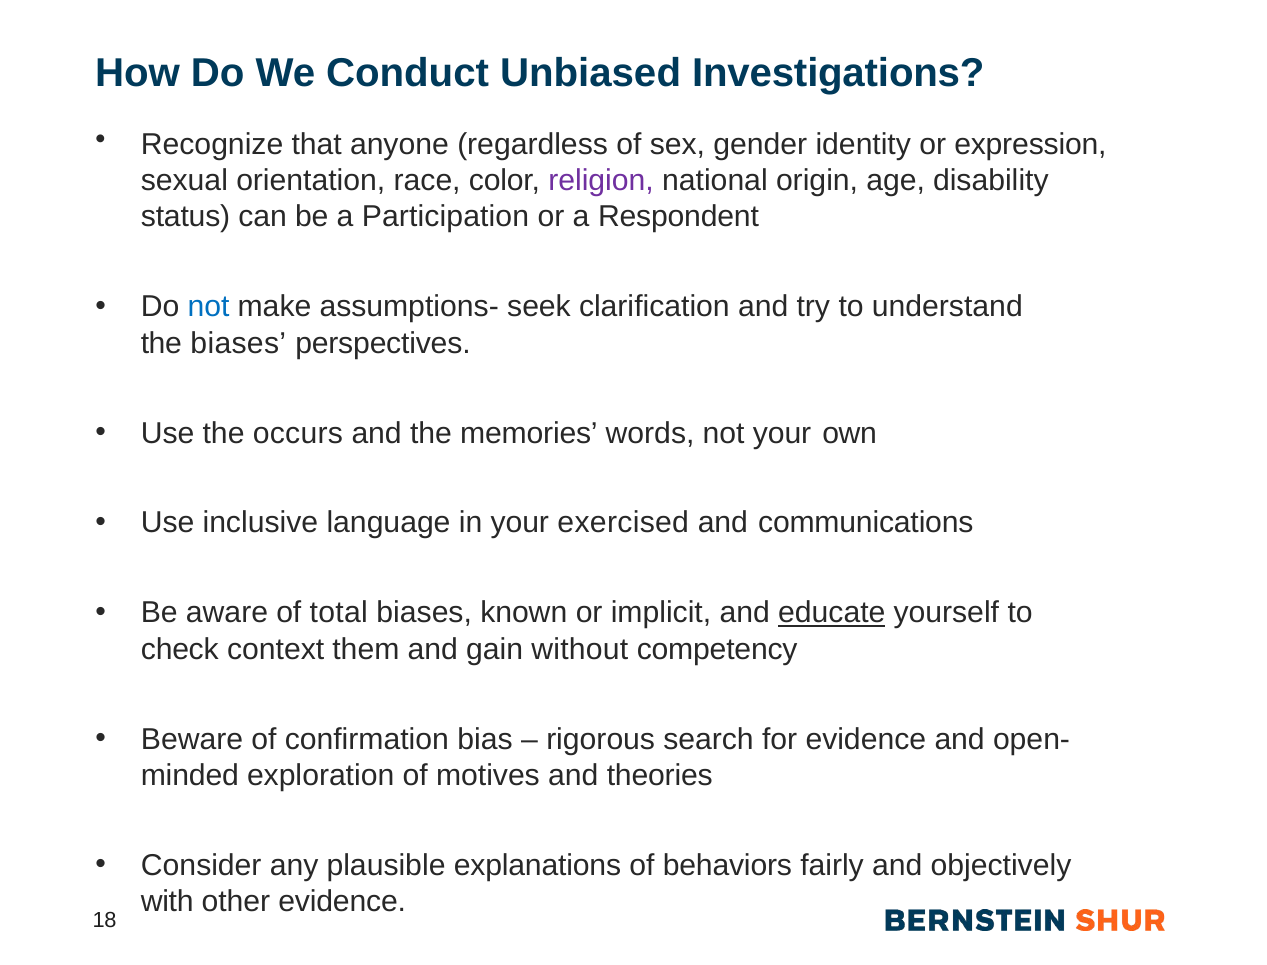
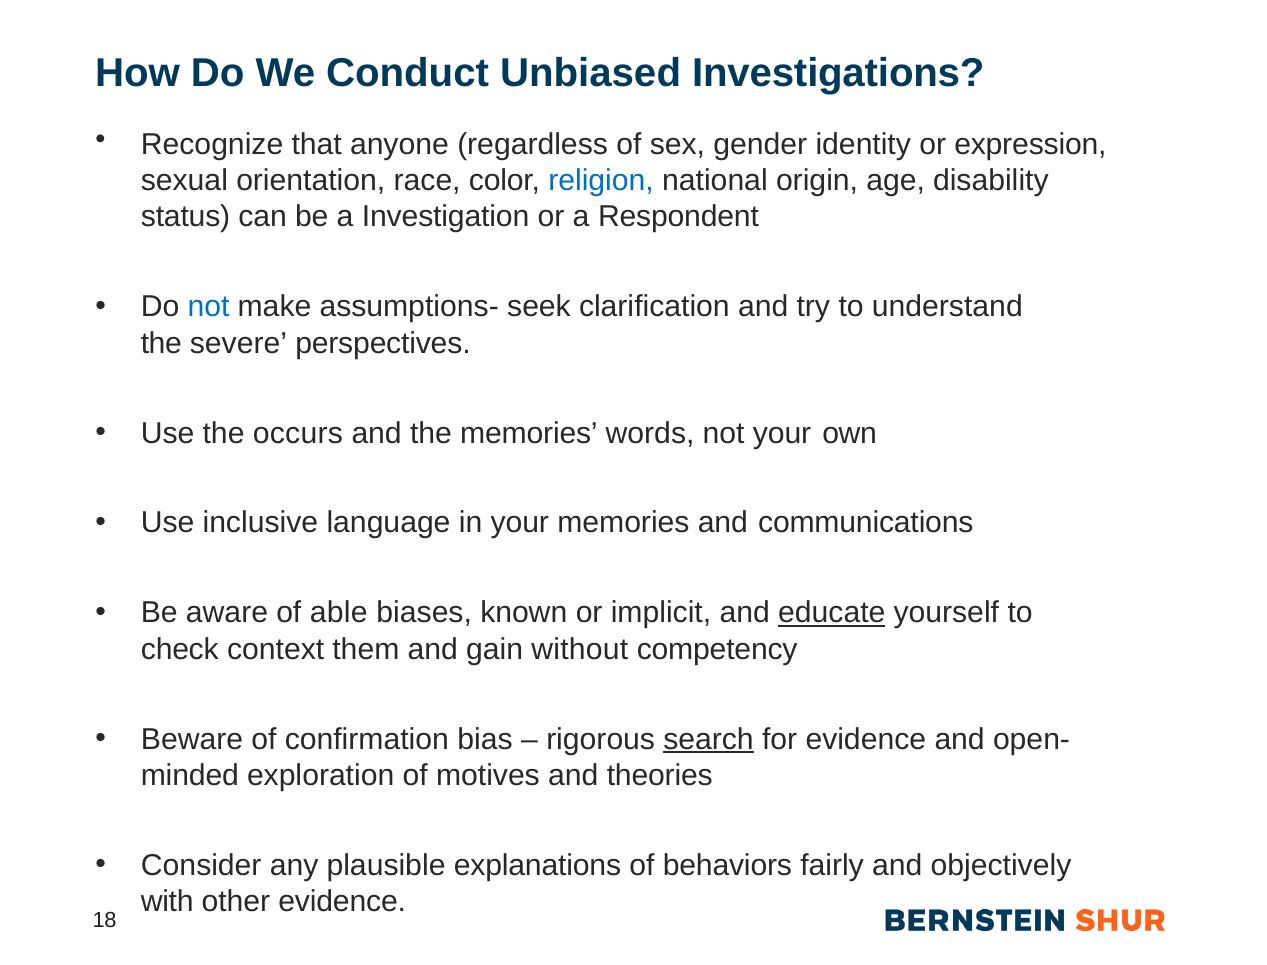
religion colour: purple -> blue (601, 181)
Participation: Participation -> Investigation (446, 217)
the biases: biases -> severe (238, 343)
your exercised: exercised -> memories (623, 523)
total: total -> able (339, 613)
search underline: none -> present (709, 739)
